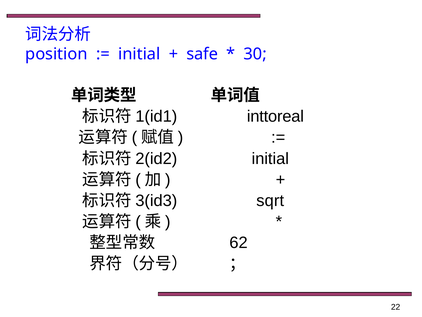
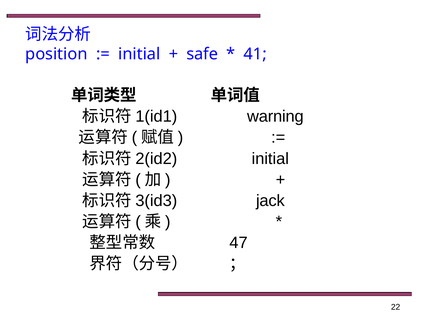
30: 30 -> 41 (255, 54)
inttoreal: inttoreal -> warning (275, 116)
sqrt: sqrt -> jack (270, 200)
62: 62 -> 47 (239, 242)
